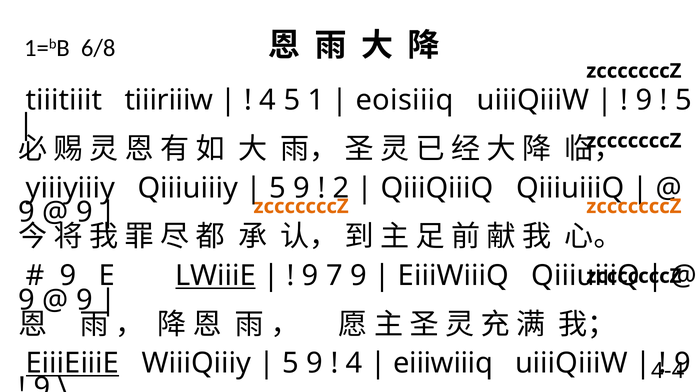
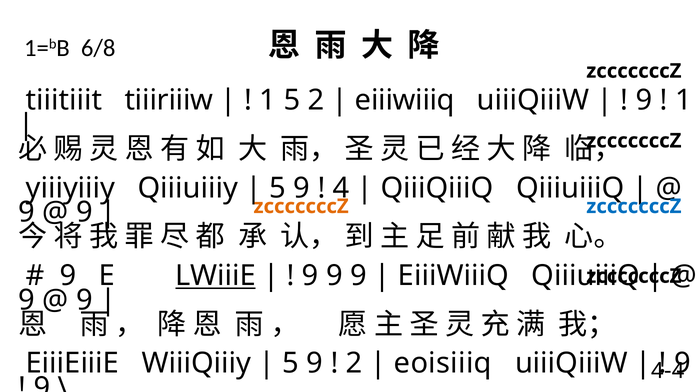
4: 4 -> 1 (268, 101)
5 1: 1 -> 2 (316, 101)
eoisiiiq: eoisiiiq -> eiiiwiiiq (405, 101)
5: 5 -> 1 (684, 101)
2: 2 -> 4 (341, 188)
zcccccccZ colour: orange -> blue (634, 207)
7: 7 -> 9 (334, 276)
EiiiEiiiE underline: present -> none (72, 364)
4: 4 -> 2 (354, 364)
eiiiwiiiq: eiiiwiiiq -> eoisiiiq (443, 364)
